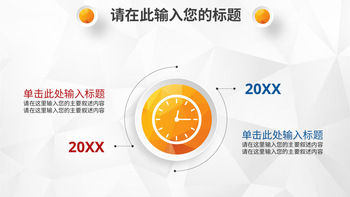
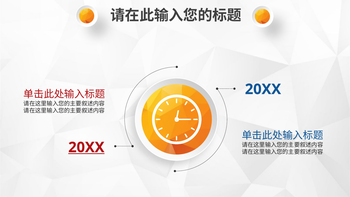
20XX underline: none -> present (86, 147)
